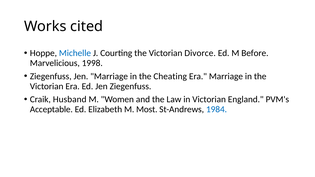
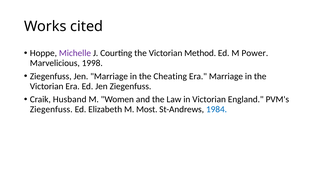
Michelle colour: blue -> purple (75, 53)
Divorce: Divorce -> Method (200, 53)
Before: Before -> Power (255, 53)
Acceptable: Acceptable -> Ziegenfuss (51, 109)
